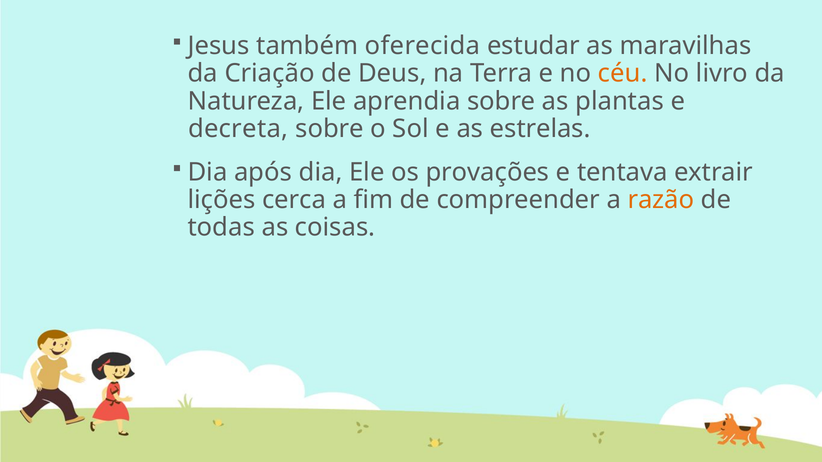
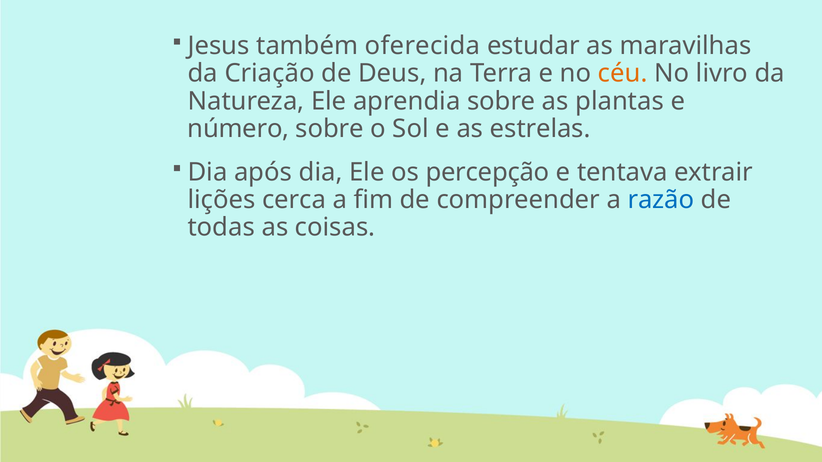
decreta: decreta -> número (238, 129)
provações: provações -> percepção (488, 172)
razão colour: orange -> blue (661, 200)
